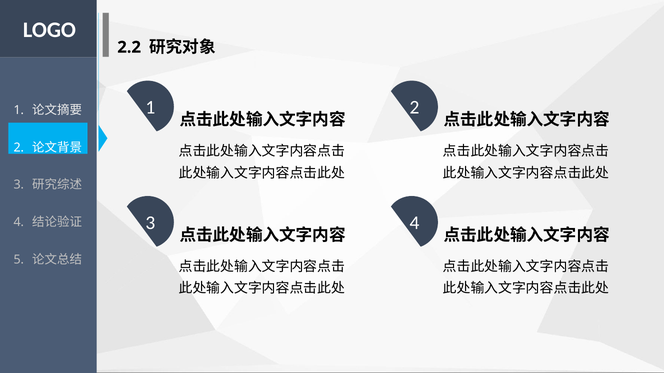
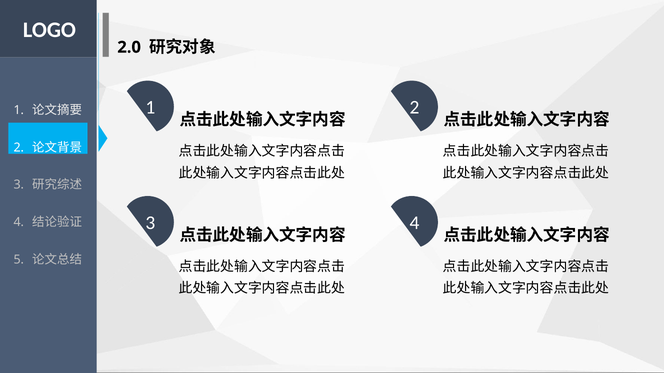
2.2: 2.2 -> 2.0 (129, 47)
